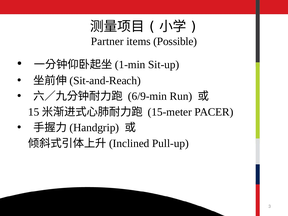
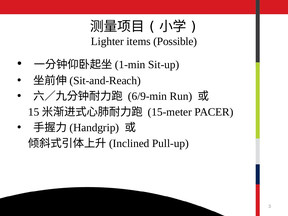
Partner: Partner -> Lighter (107, 41)
